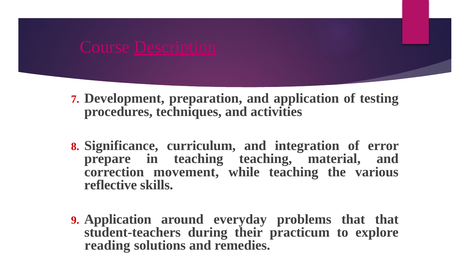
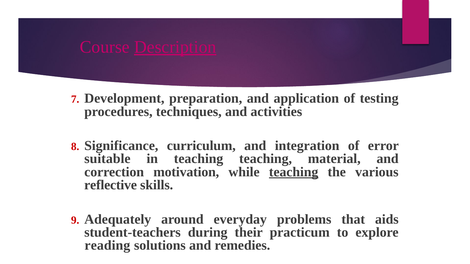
prepare: prepare -> suitable (107, 159)
movement: movement -> motivation (186, 172)
teaching underline: none -> present (294, 172)
Application: Application -> Adequately (118, 219)
that that: that -> aids (387, 219)
